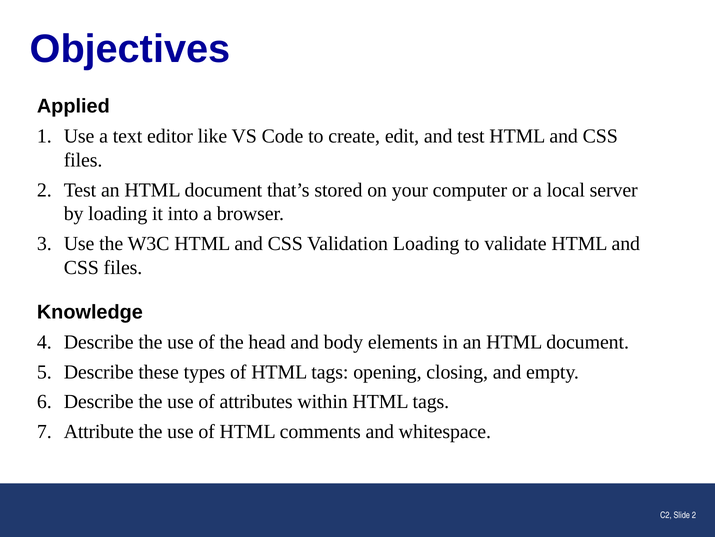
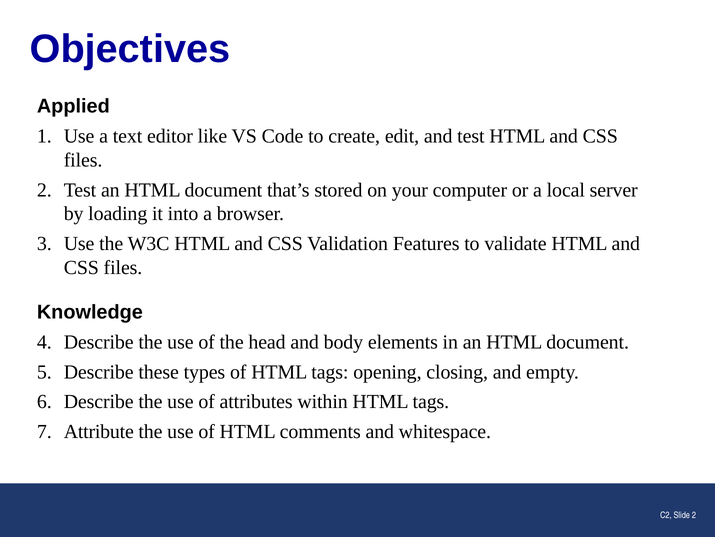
Validation Loading: Loading -> Features (426, 243)
